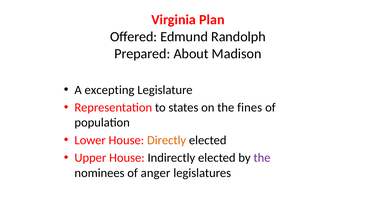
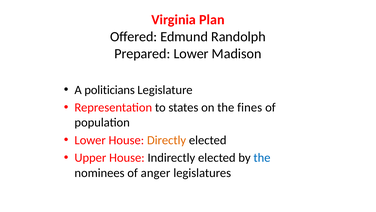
Prepared About: About -> Lower (191, 54)
excepting: excepting -> politicians (110, 90)
the colour: purple -> blue (262, 157)
